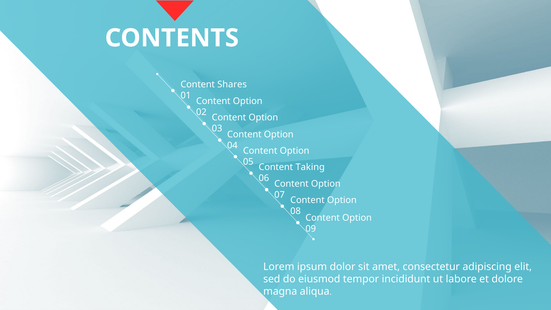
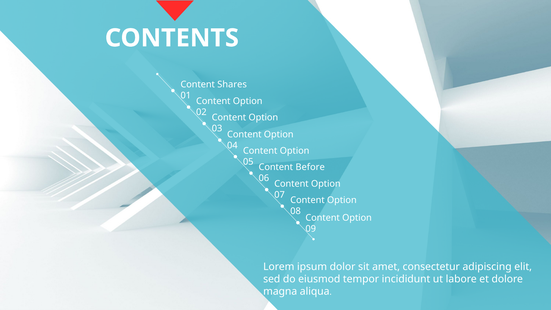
Taking: Taking -> Before (310, 167)
